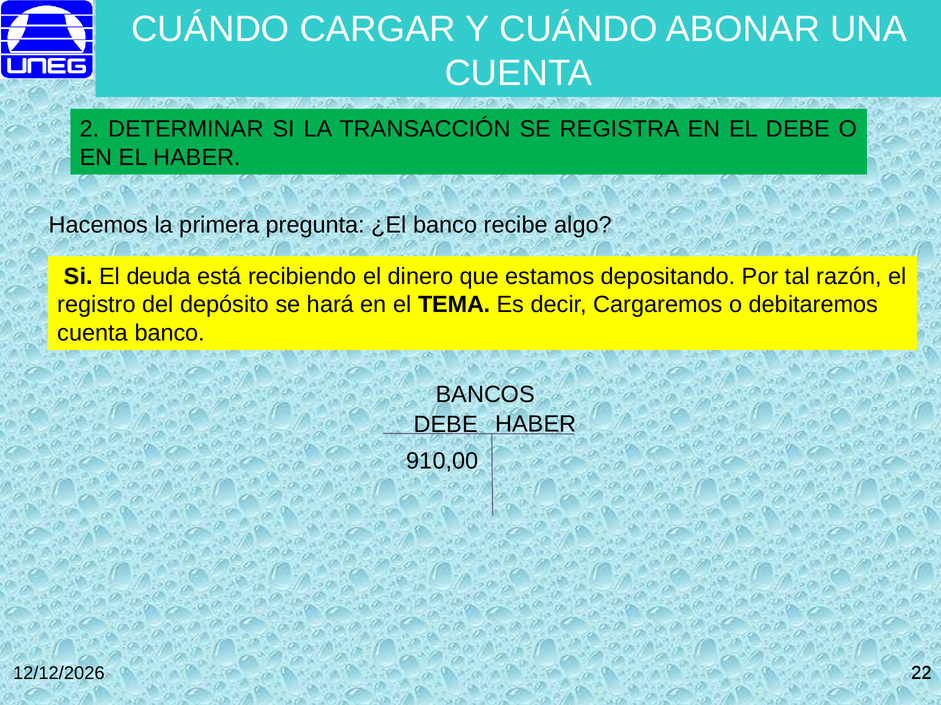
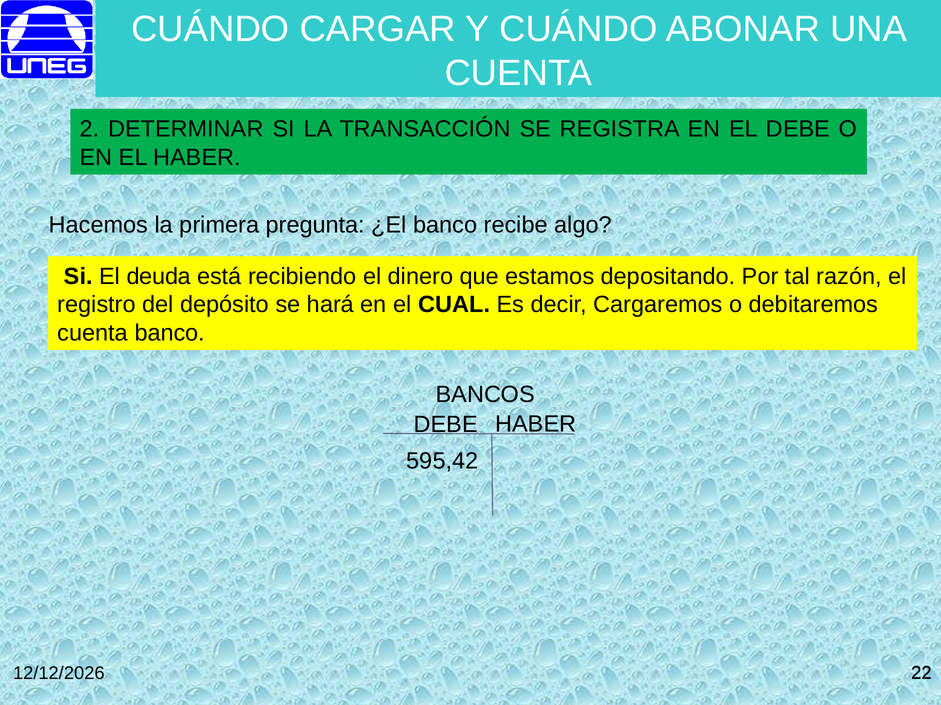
TEMA: TEMA -> CUAL (454, 305)
910,00: 910,00 -> 595,42 (442, 461)
